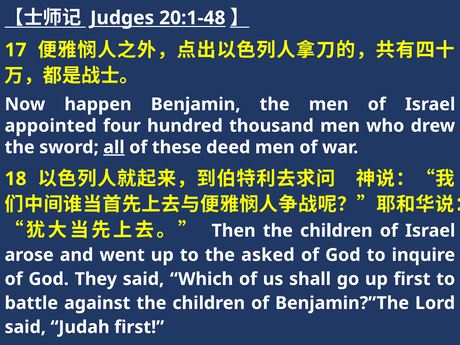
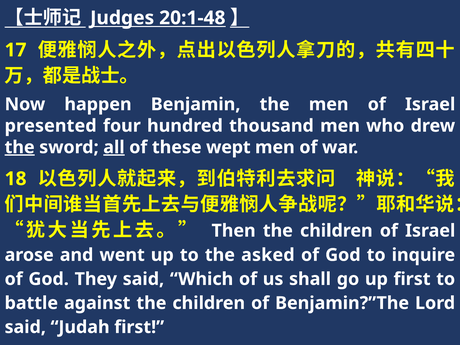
appointed: appointed -> presented (51, 126)
the underline: none -> present (20, 147)
deed: deed -> wept (228, 147)
